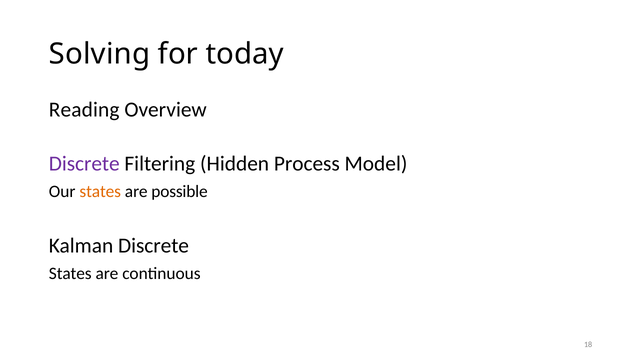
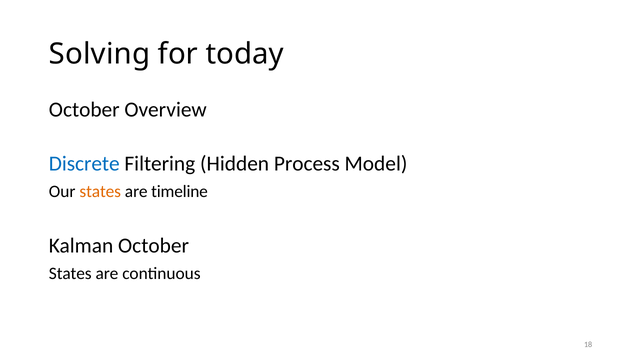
Reading: Reading -> October (84, 110)
Discrete colour: purple -> blue (84, 164)
possible: possible -> timeline (180, 191)
Kalman Discrete: Discrete -> October (154, 246)
